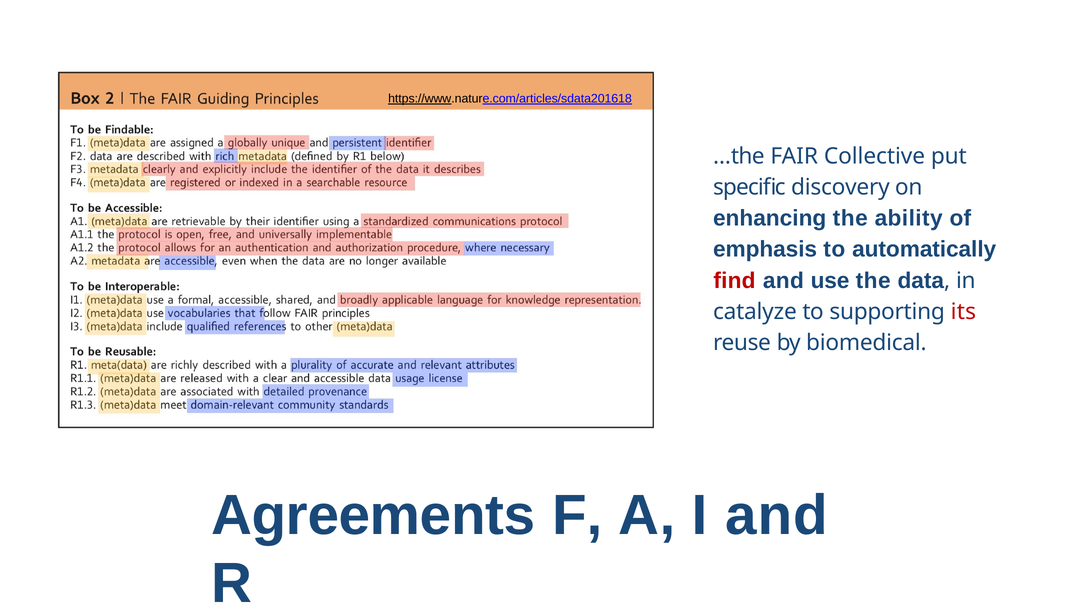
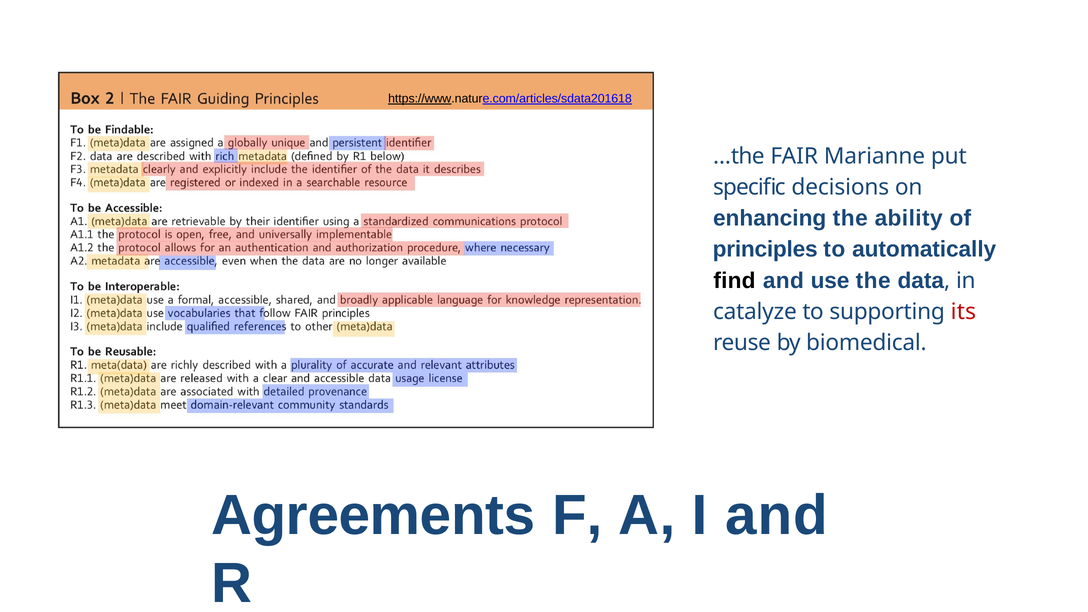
Collective: Collective -> Marianne (875, 156)
discovery: discovery -> decisions (840, 187)
emphasis: emphasis -> principles (765, 250)
find colour: red -> black (734, 281)
